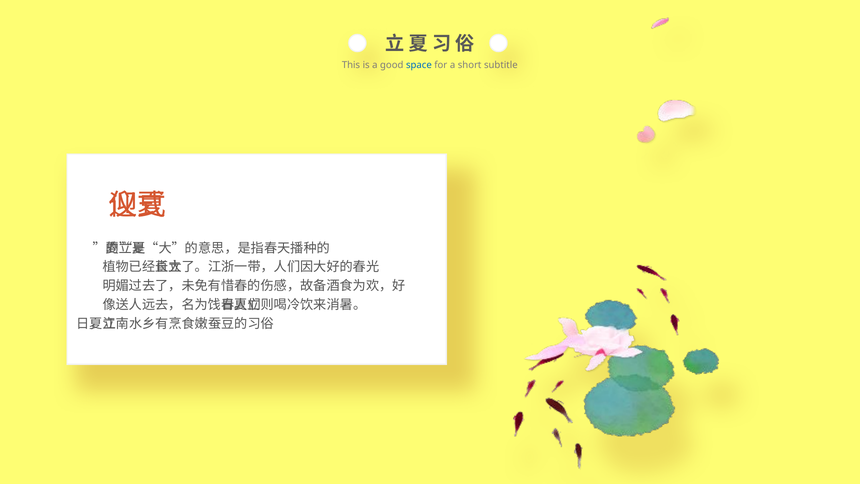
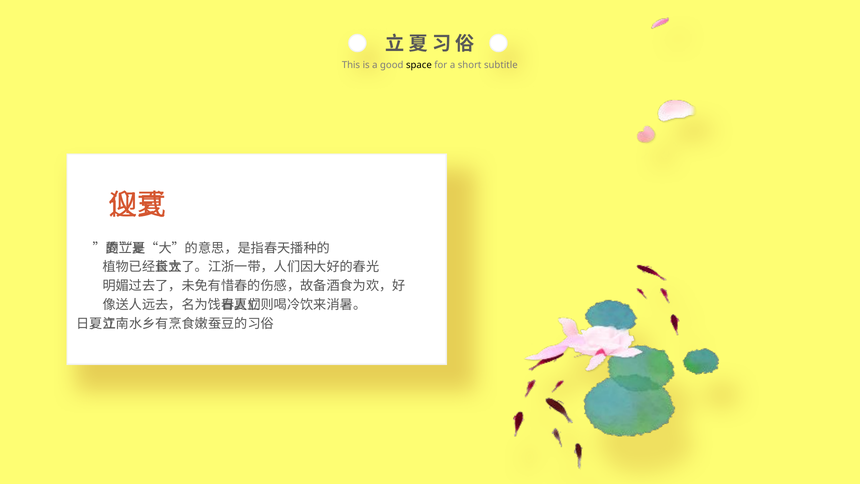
space colour: blue -> black (419, 65)
